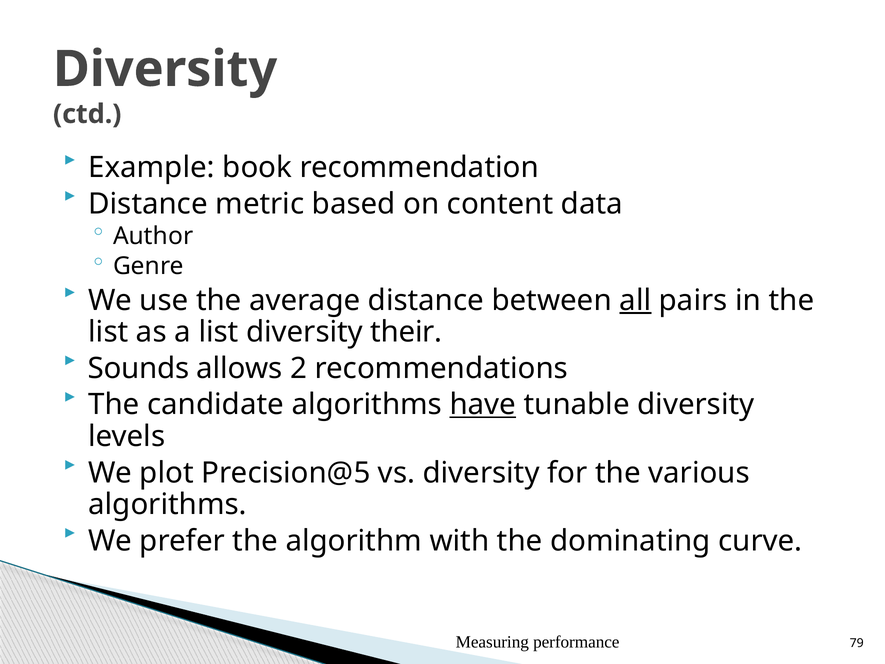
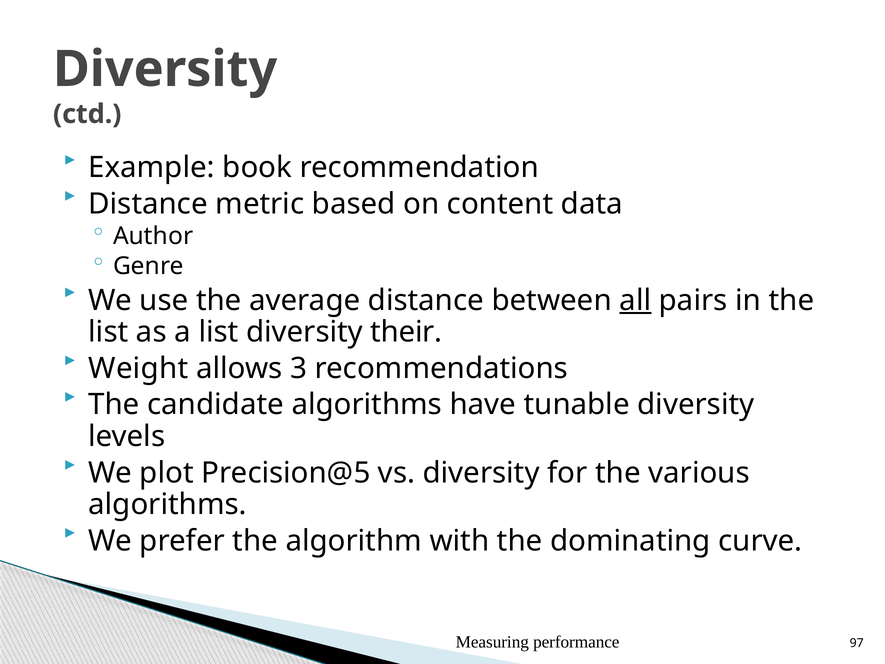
Sounds: Sounds -> Weight (138, 368)
2: 2 -> 3 (299, 368)
have underline: present -> none (483, 405)
79: 79 -> 97 (857, 643)
